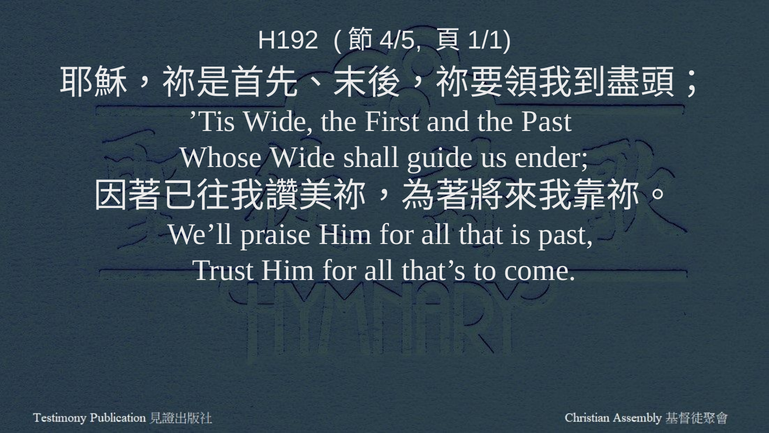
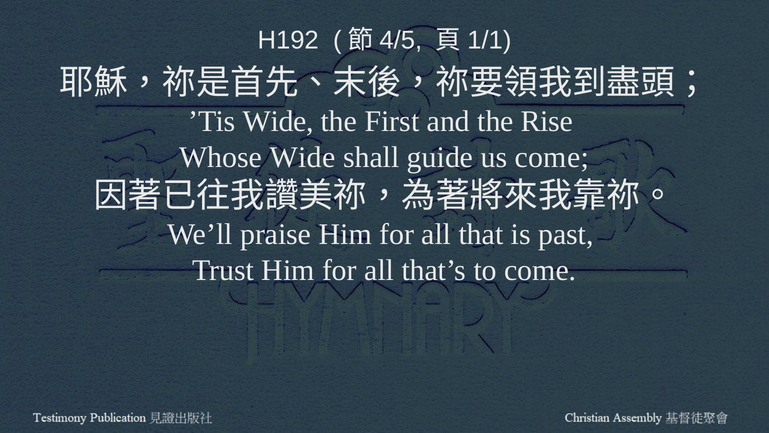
the Past: Past -> Rise (547, 121)
us ender: ender -> come (552, 157)
